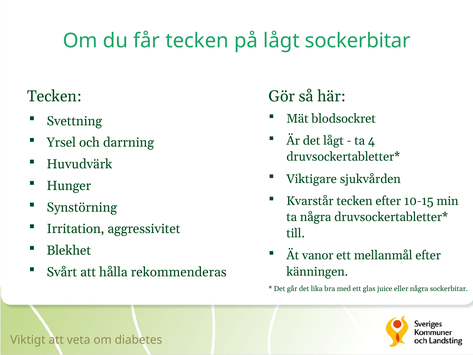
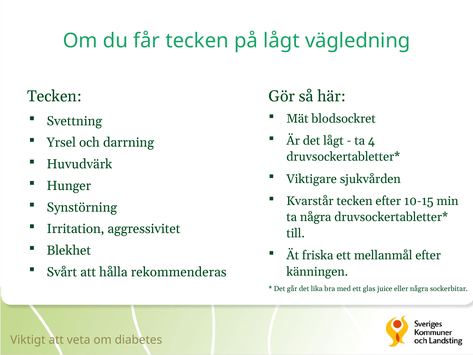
lågt sockerbitar: sockerbitar -> vägledning (358, 41)
vanor: vanor -> friska (318, 255)
